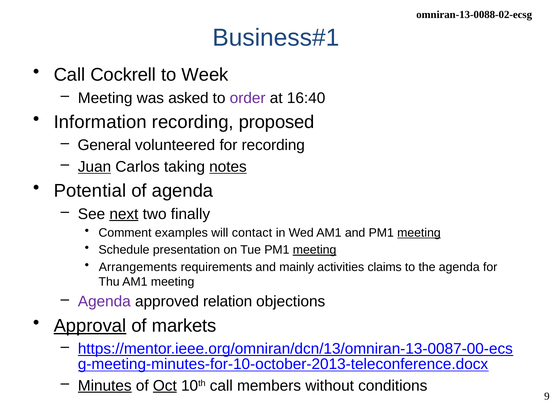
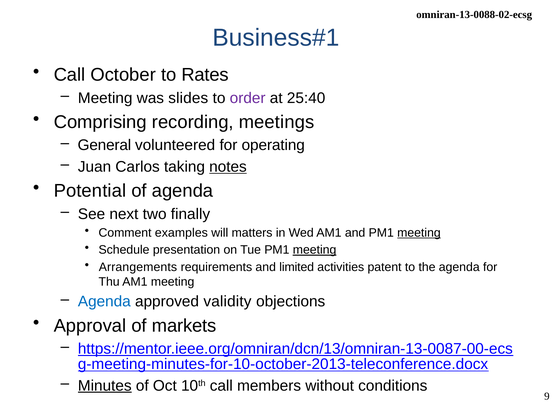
Cockrell: Cockrell -> October (123, 75)
Week: Week -> Rates (205, 75)
asked: asked -> slides (188, 98)
16:40: 16:40 -> 25:40 (306, 98)
Information: Information -> Comprising (100, 122)
proposed: proposed -> meetings (277, 122)
for recording: recording -> operating (273, 145)
Juan underline: present -> none (95, 167)
next underline: present -> none (124, 214)
contact: contact -> matters (252, 233)
mainly: mainly -> limited (297, 267)
claims: claims -> patent (385, 267)
Agenda colour: purple -> blue (104, 302)
relation: relation -> validity (227, 302)
Approval underline: present -> none (90, 326)
Oct underline: present -> none (165, 386)
